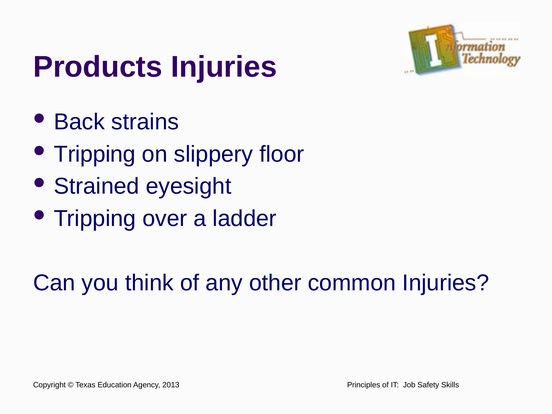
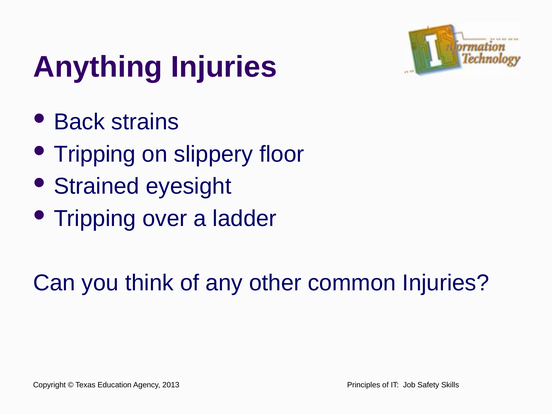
Products: Products -> Anything (98, 67)
